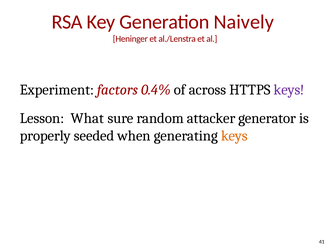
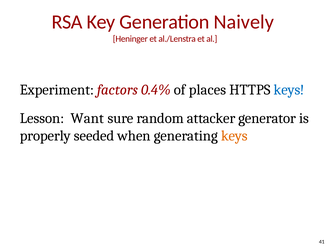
across: across -> places (207, 89)
keys colour: purple -> blue (289, 89)
What: What -> Want (87, 118)
